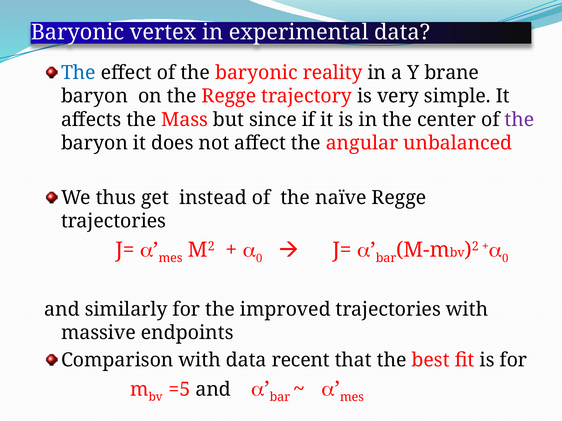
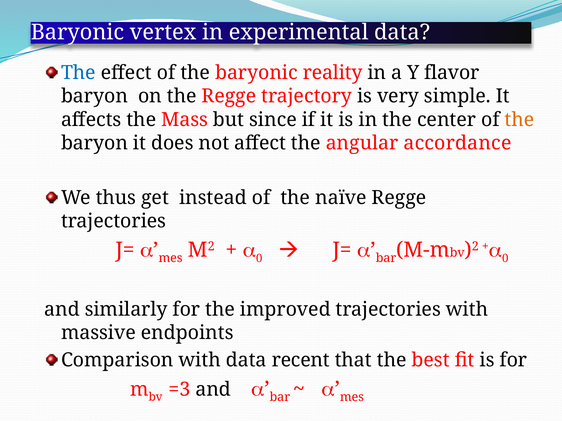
brane: brane -> flavor (452, 73)
the colour: purple -> orange (519, 120)
unbalanced: unbalanced -> accordance (458, 143)
=5: =5 -> =3 (180, 390)
